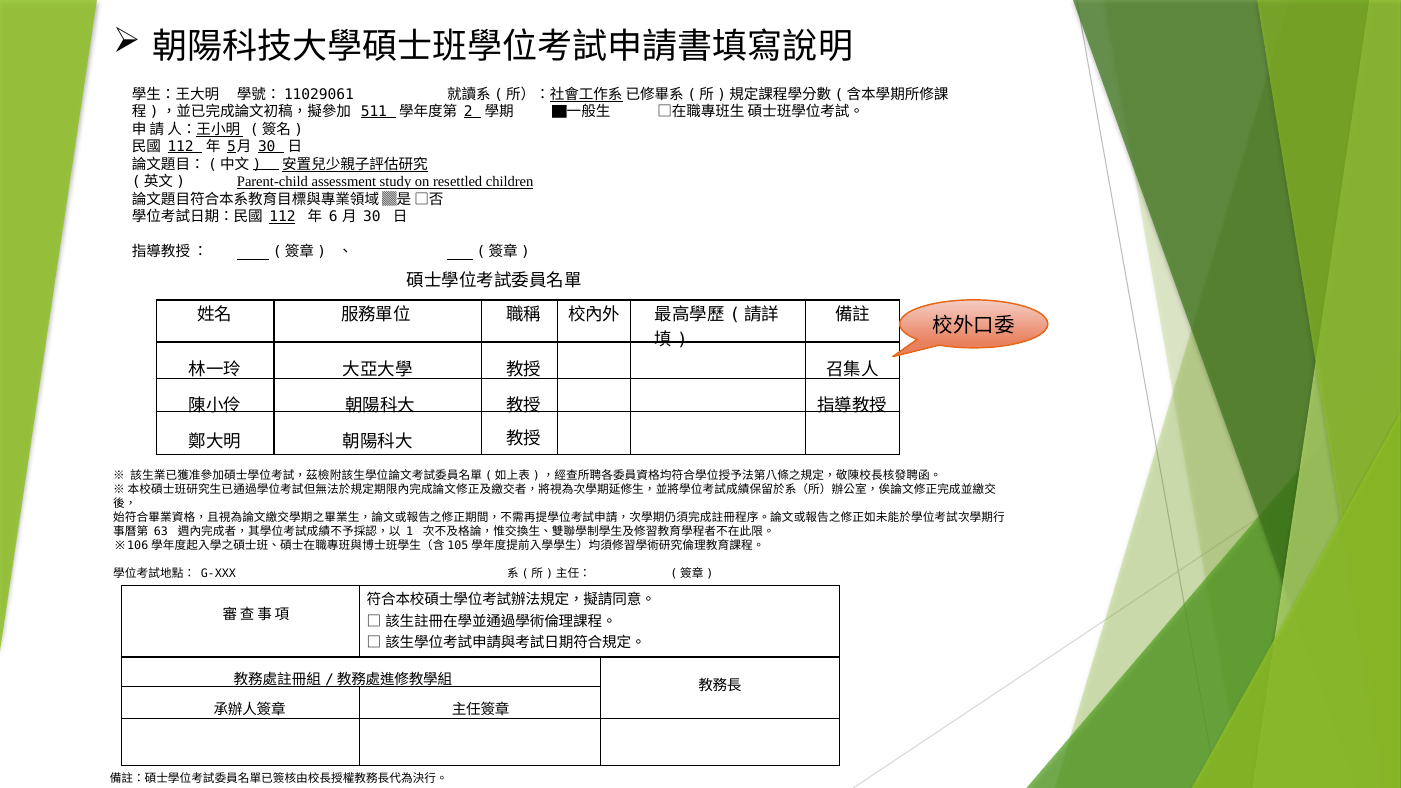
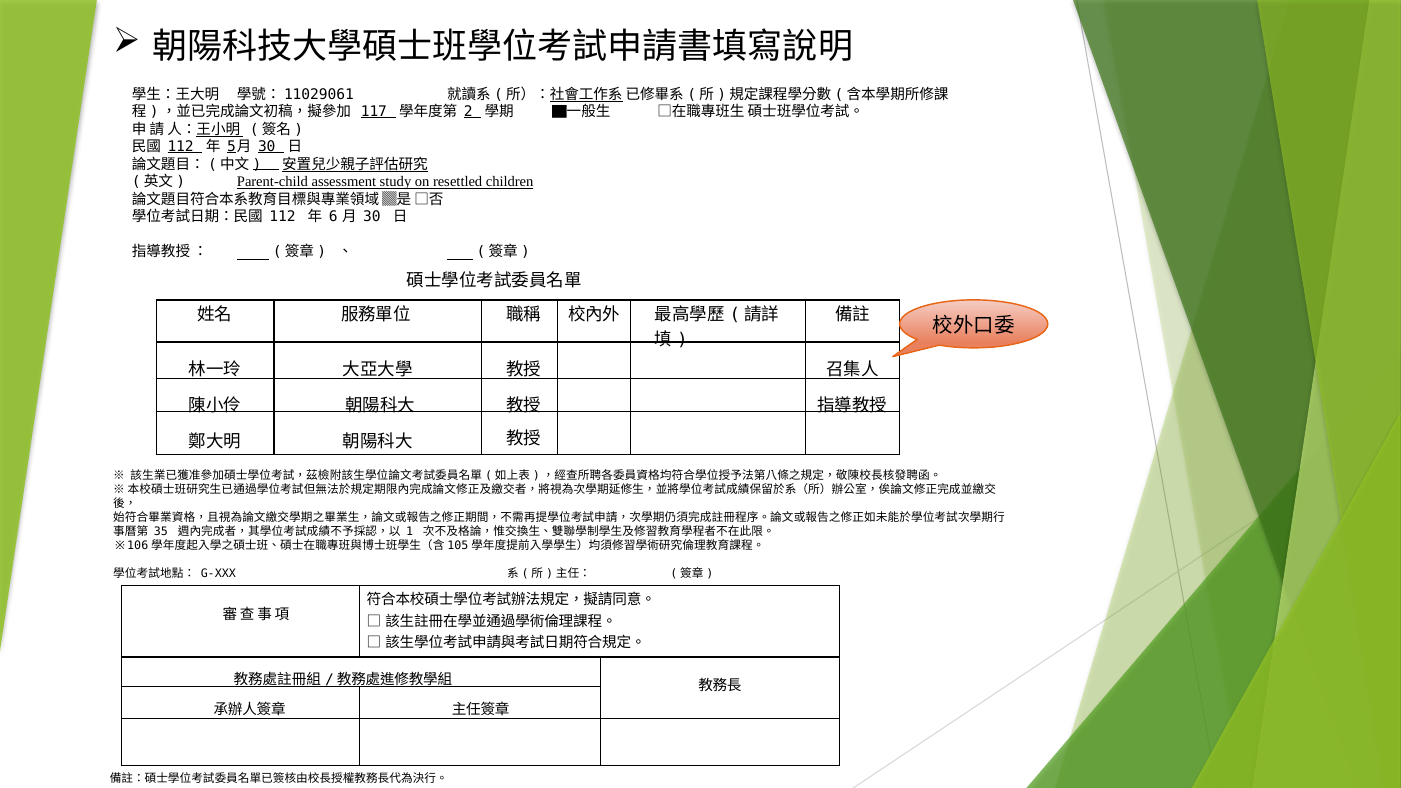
511: 511 -> 117 (374, 112)
112 underline: present -> none (282, 217)
63: 63 -> 35 (161, 531)
